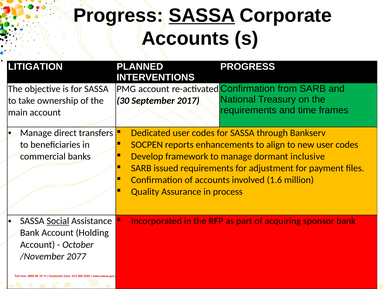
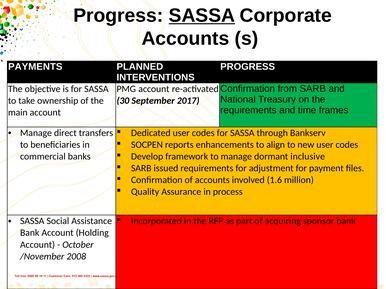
LITIGATION: LITIGATION -> PAYMENTS (35, 67)
Social underline: present -> none (58, 221)
2077: 2077 -> 2008 (76, 257)
